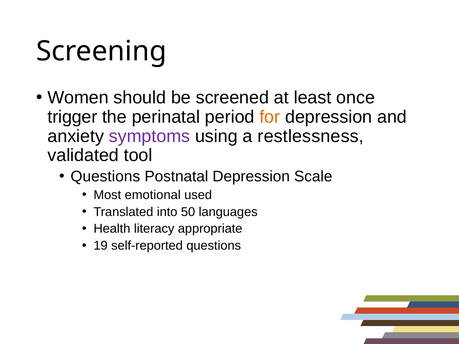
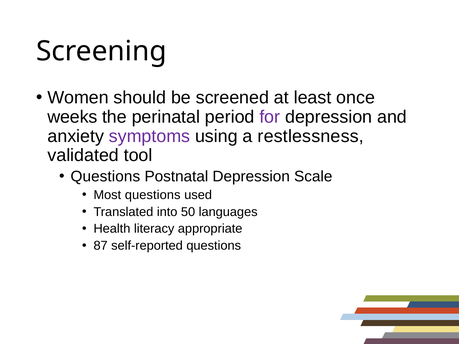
trigger: trigger -> weeks (72, 117)
for colour: orange -> purple (270, 117)
Most emotional: emotional -> questions (153, 195)
19: 19 -> 87 (101, 246)
